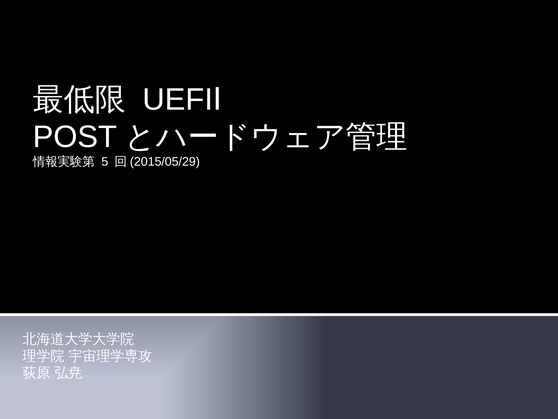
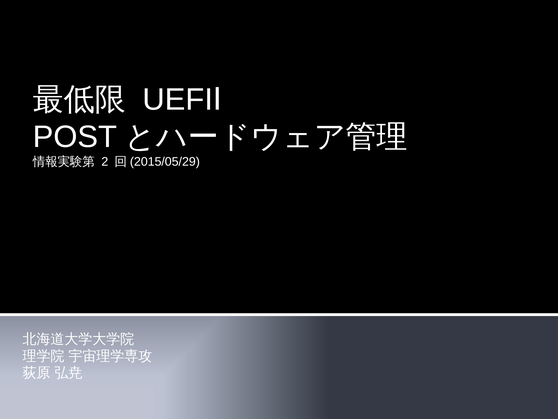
5: 5 -> 2 (105, 162)
